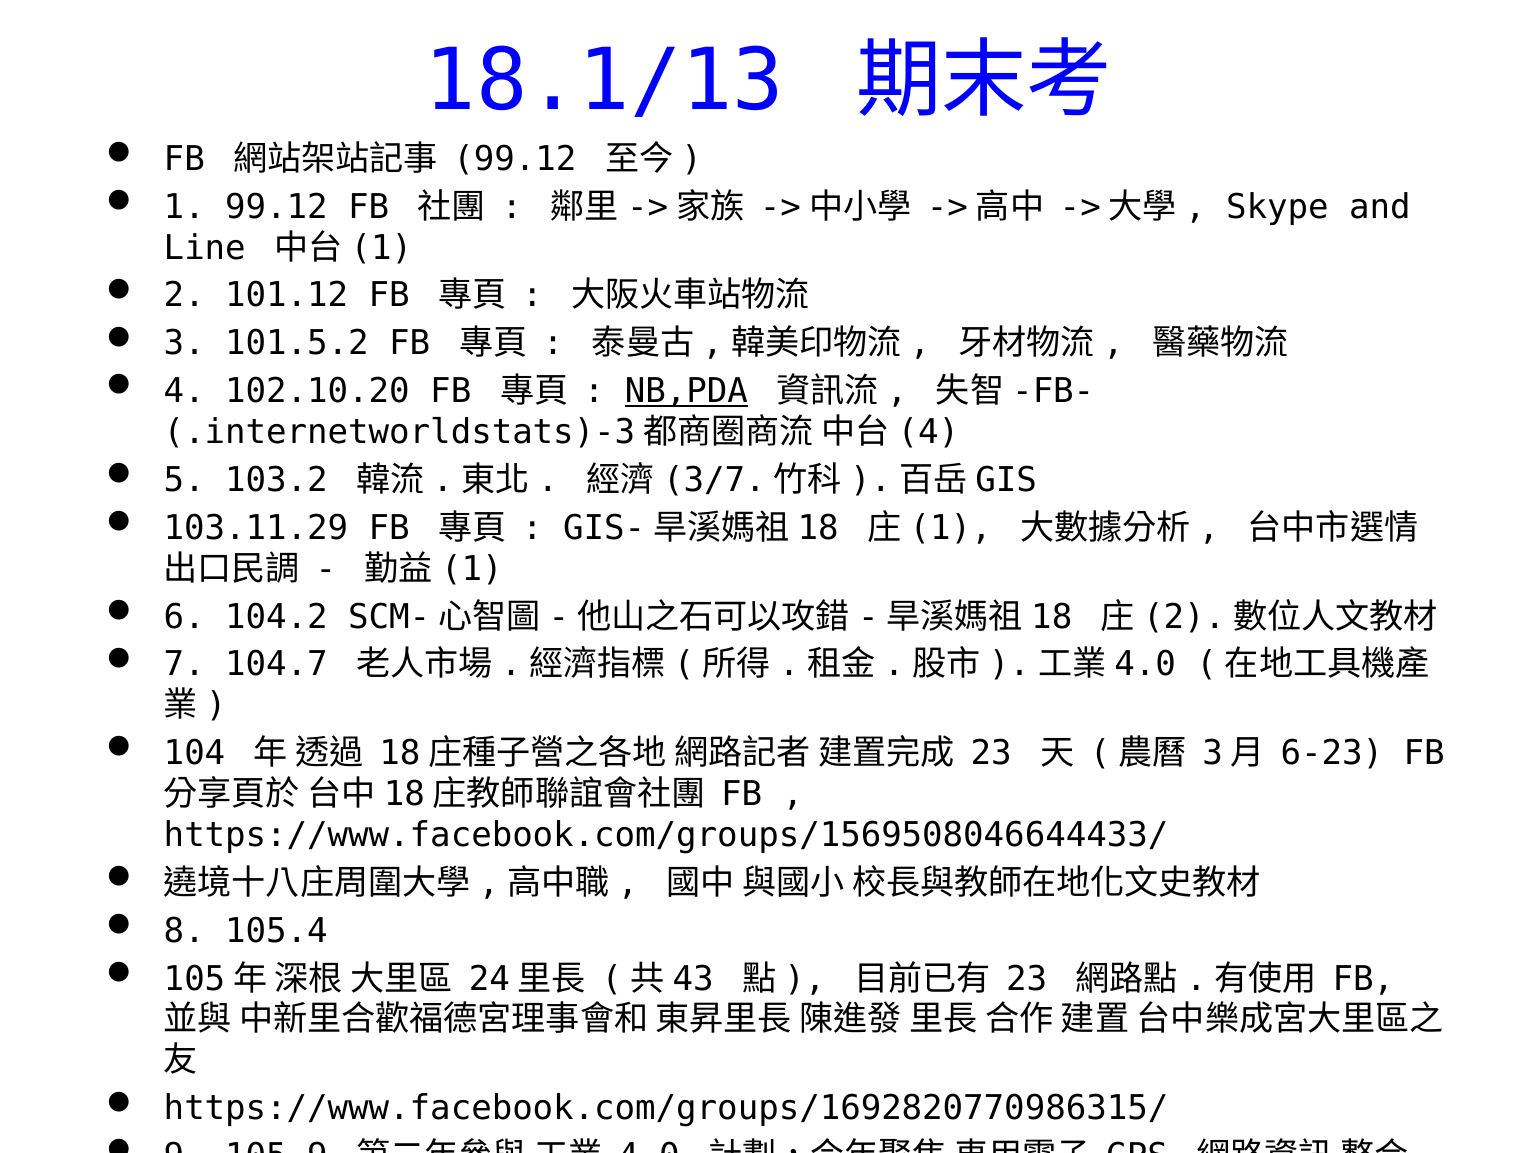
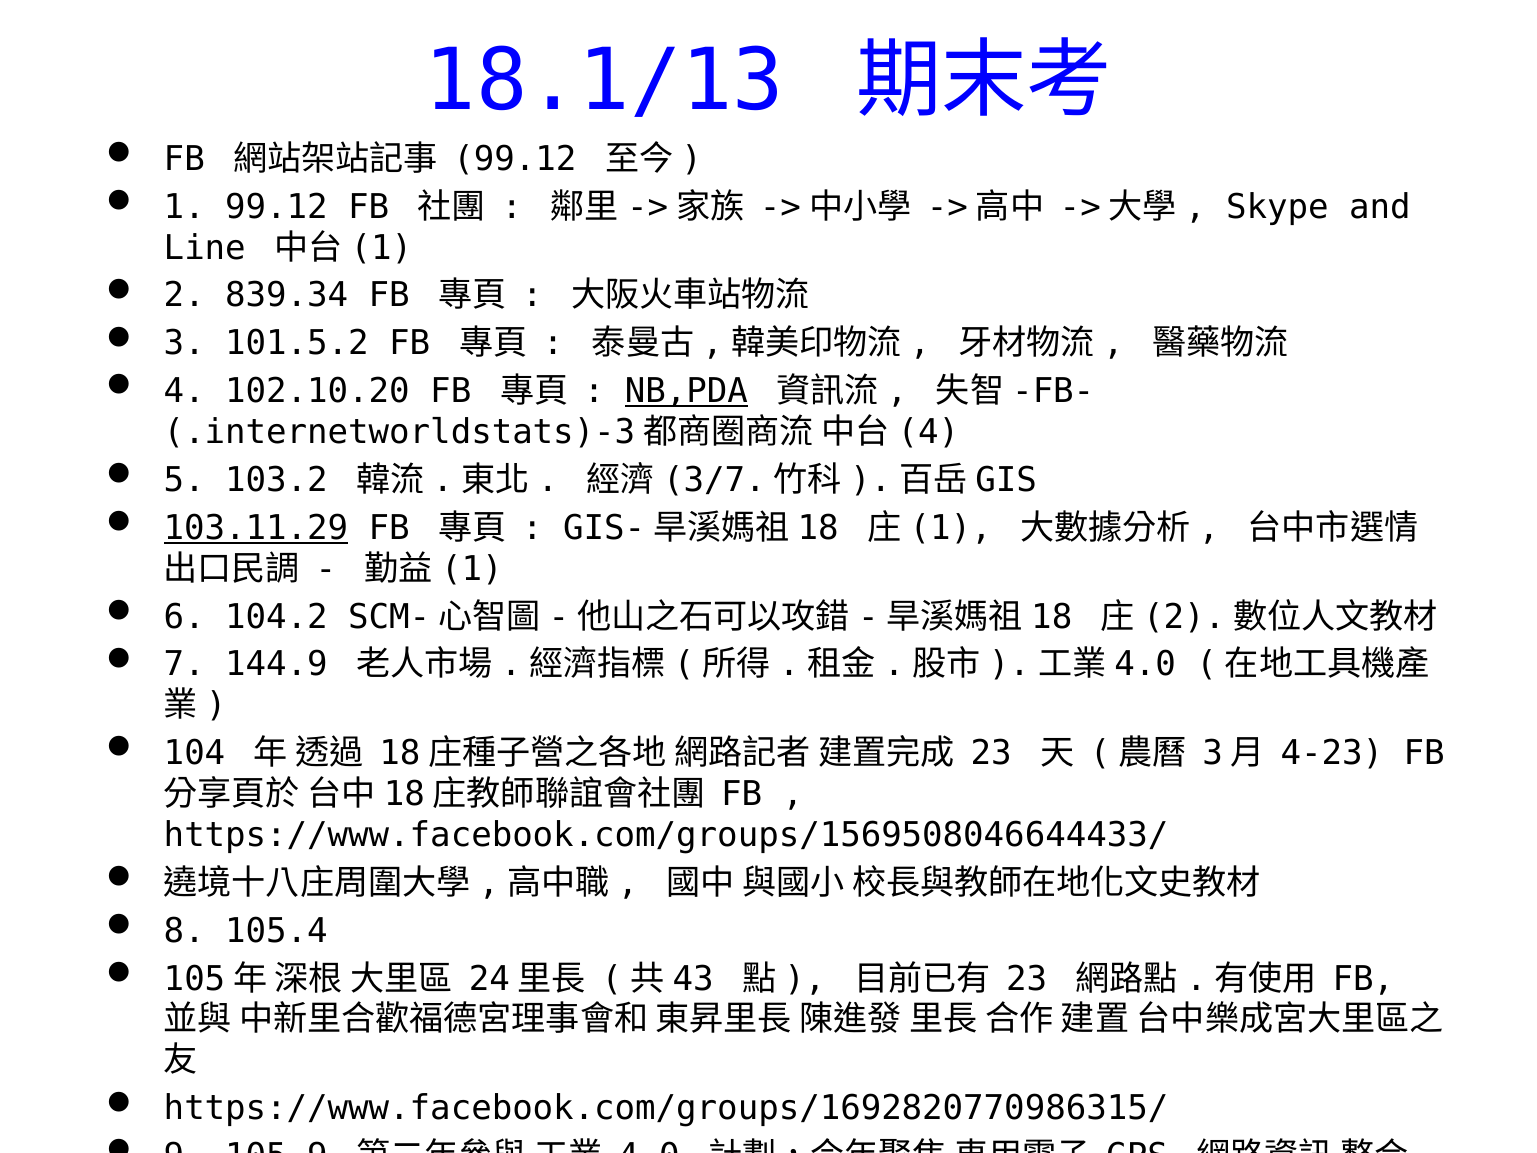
101.12: 101.12 -> 839.34 (287, 296)
103.11.29 underline: none -> present (256, 528)
104.7: 104.7 -> 144.9 (276, 664)
6-23: 6-23 -> 4-23 (1332, 753)
